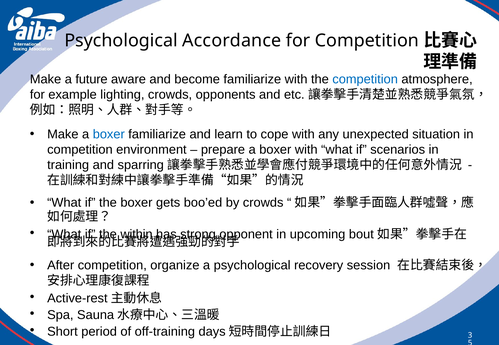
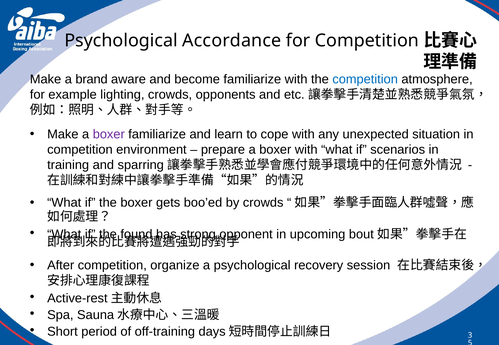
future: future -> brand (92, 79)
boxer colour: blue -> purple (109, 134)
within: within -> found (136, 235)
